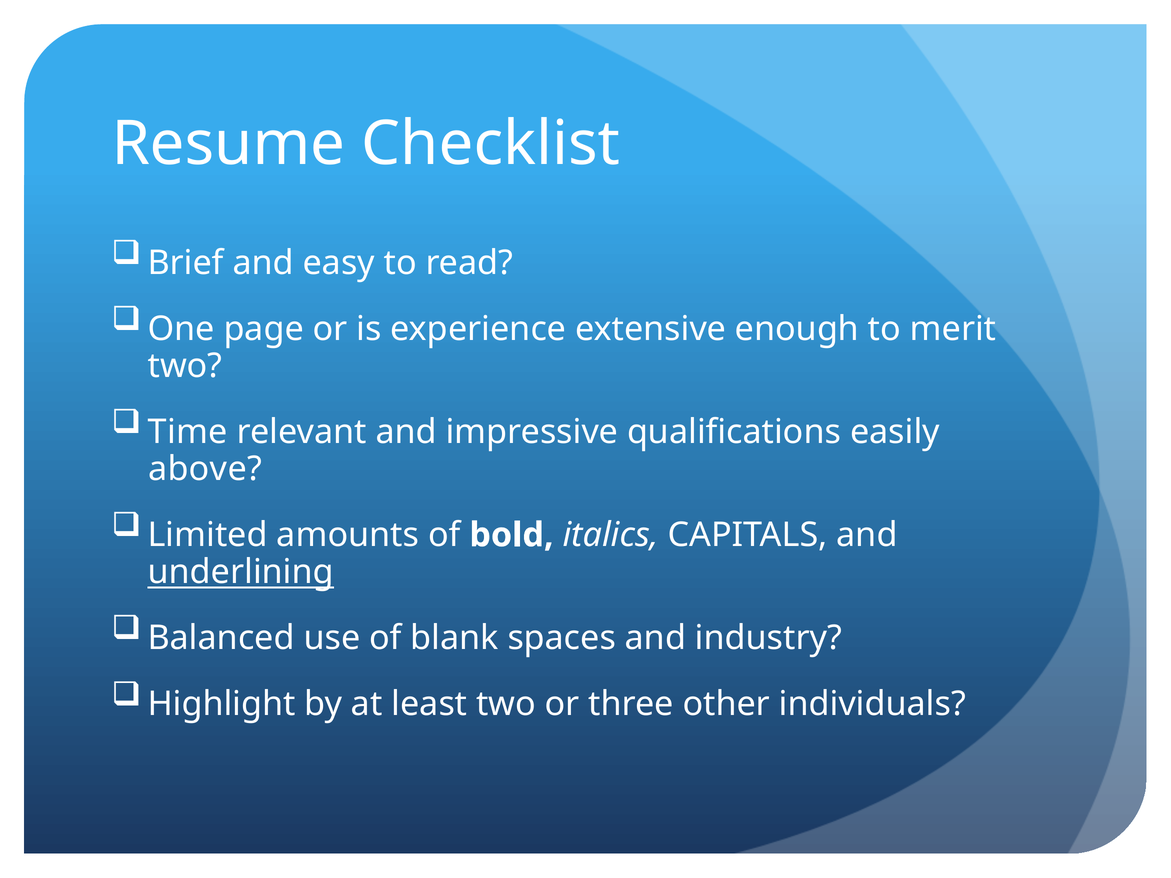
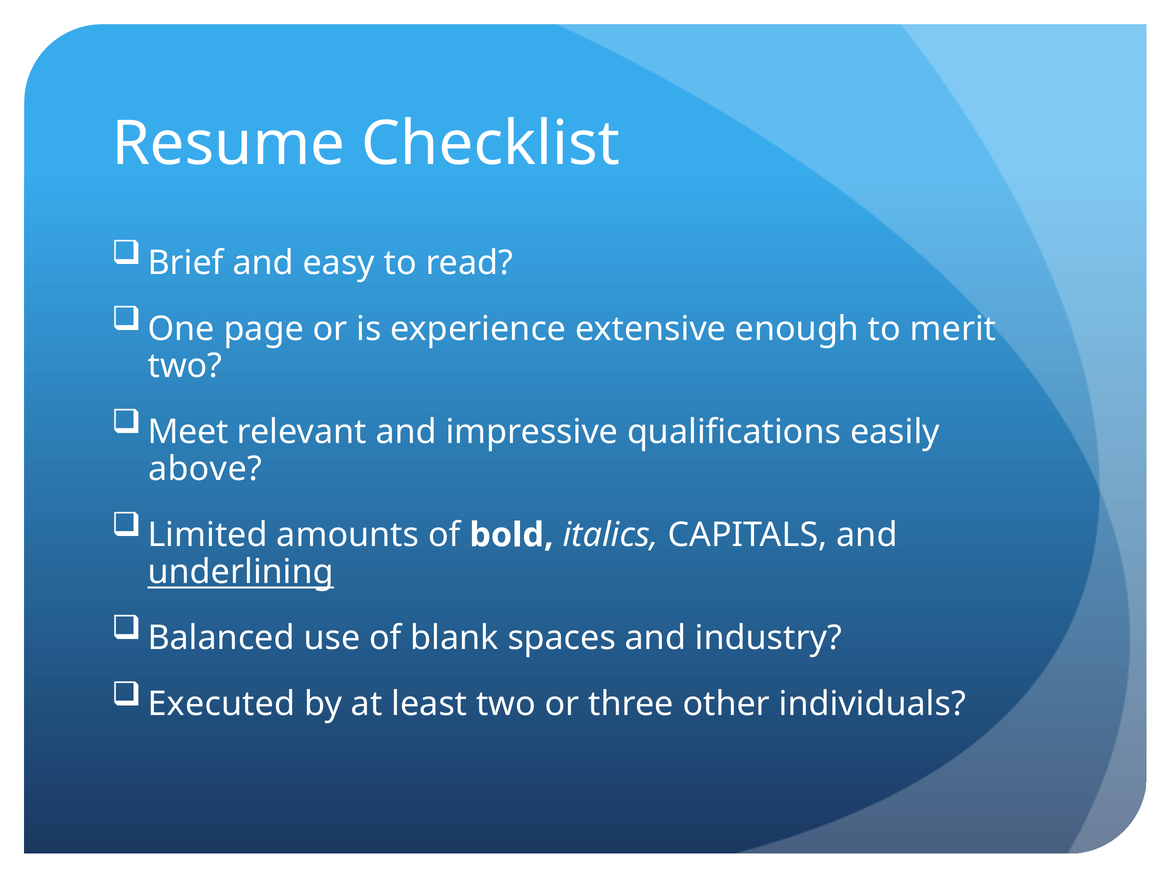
Time: Time -> Meet (188, 432)
Highlight: Highlight -> Executed (222, 704)
